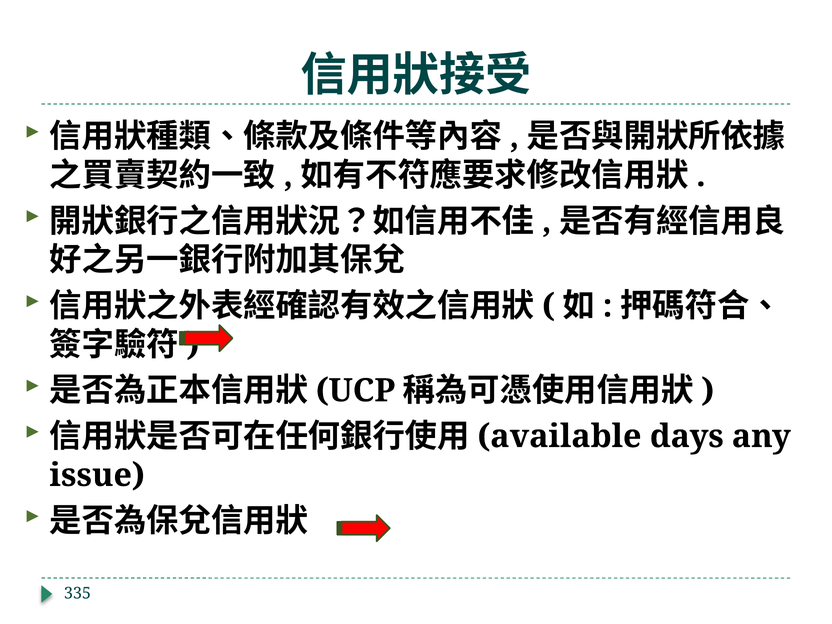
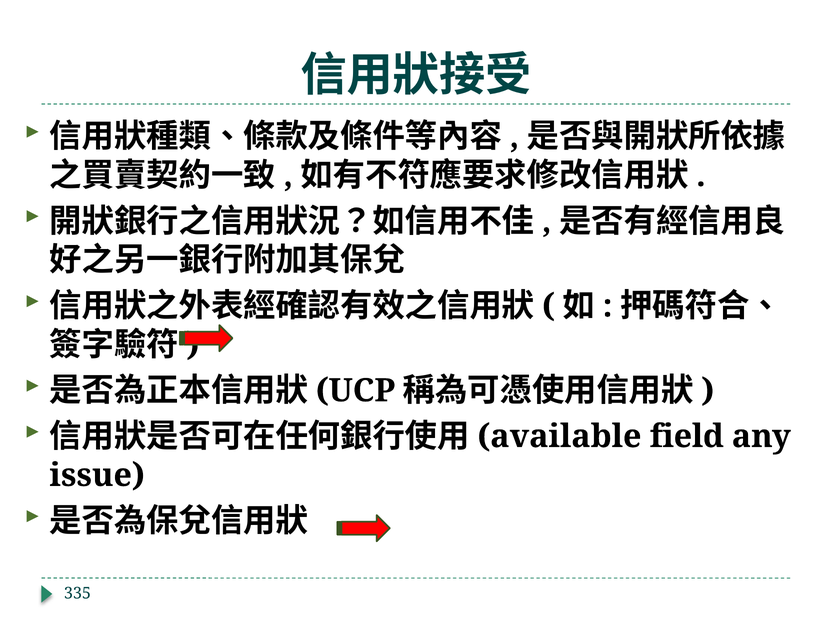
days: days -> field (687, 436)
